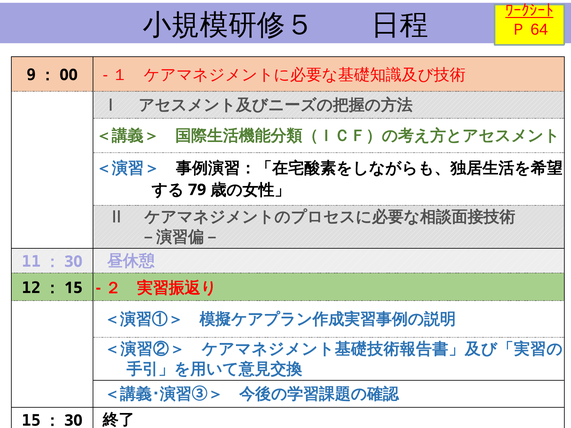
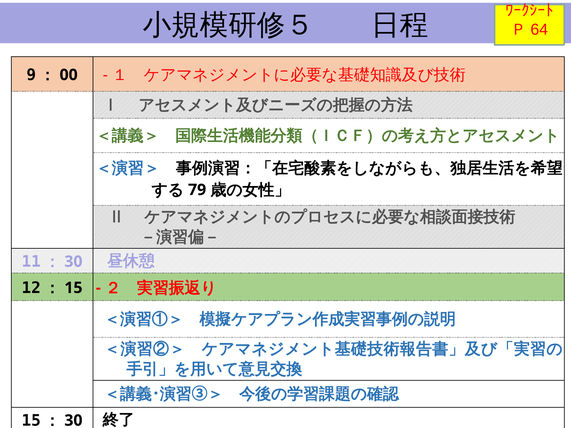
ﾜｰｸｼｰﾄ underline: present -> none (529, 11)
